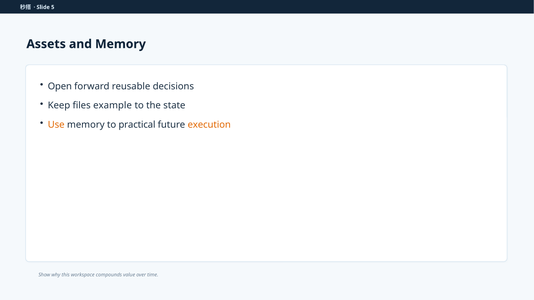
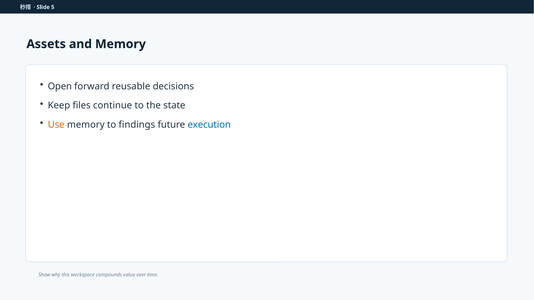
example: example -> continue (113, 106)
practical: practical -> findings (137, 125)
execution colour: orange -> blue (209, 125)
